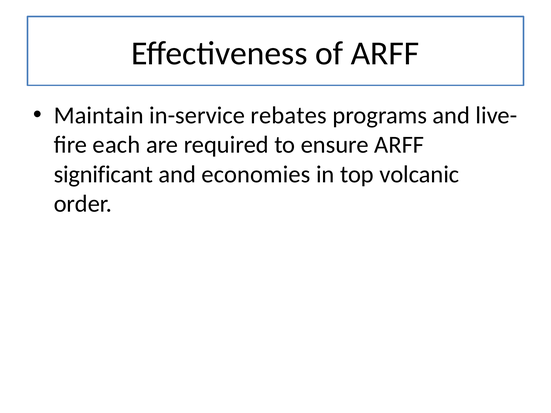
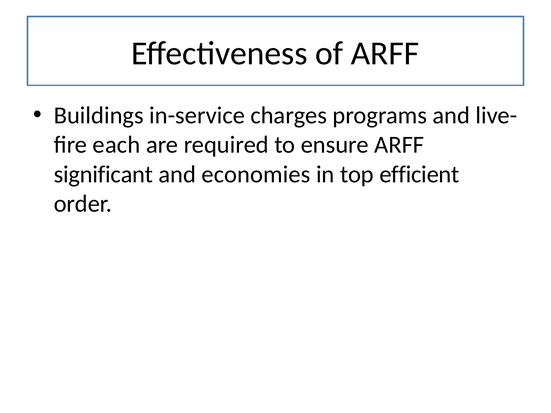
Maintain: Maintain -> Buildings (99, 116)
rebates: rebates -> charges (289, 116)
volcanic: volcanic -> efficient (419, 174)
